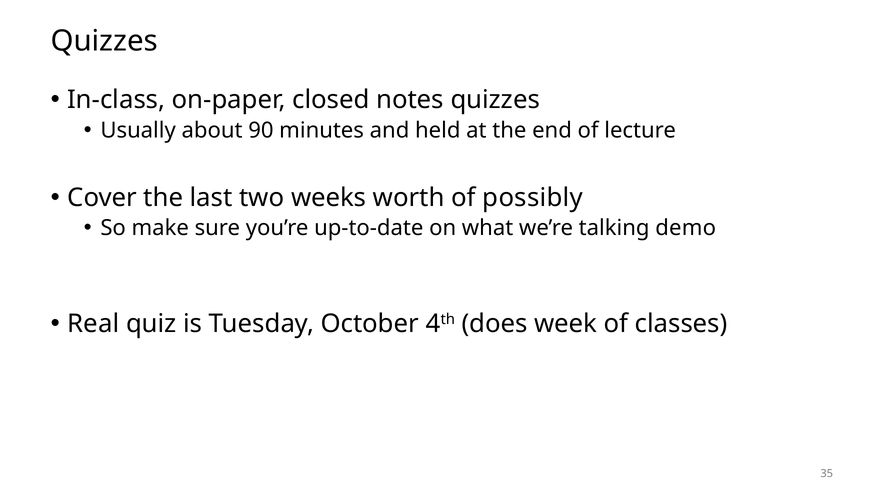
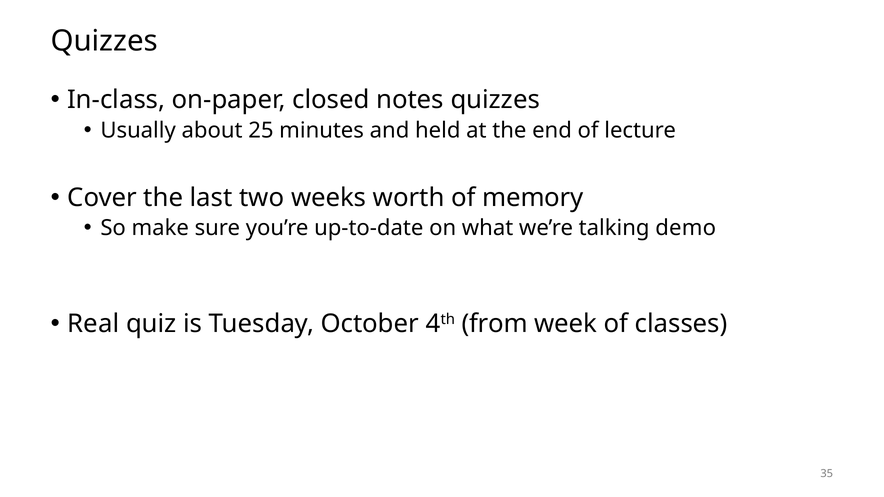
90: 90 -> 25 (261, 130)
possibly: possibly -> memory (533, 198)
does: does -> from (495, 324)
